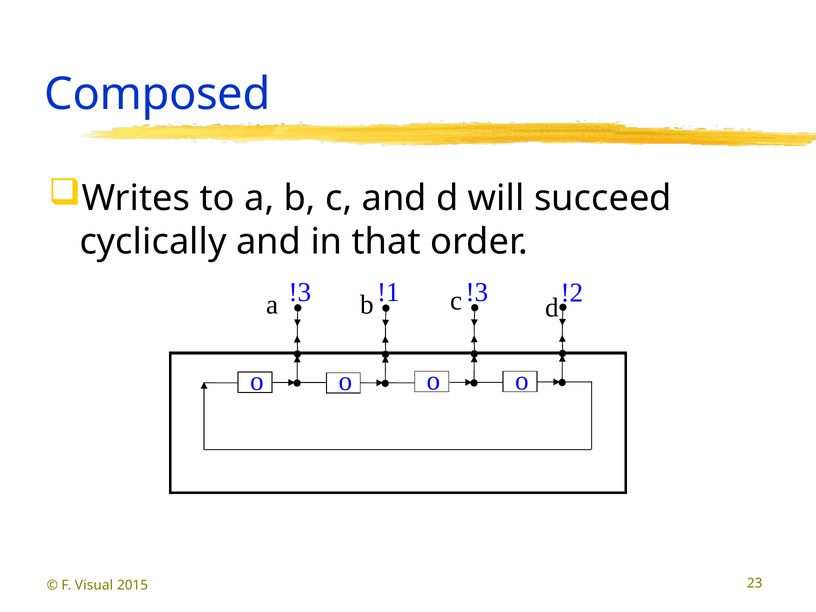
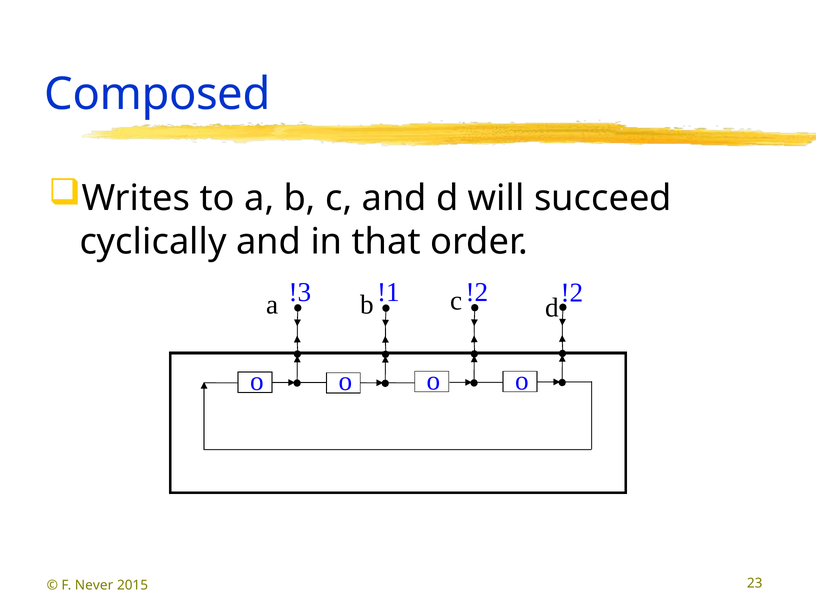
!3: !3 -> !2 (477, 292)
Visual: Visual -> Never (94, 585)
